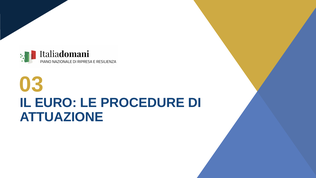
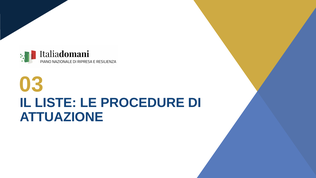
EURO: EURO -> LISTE (56, 103)
